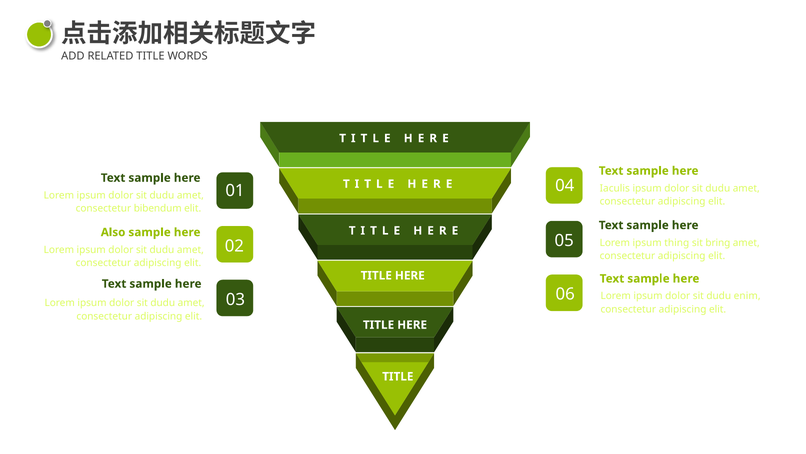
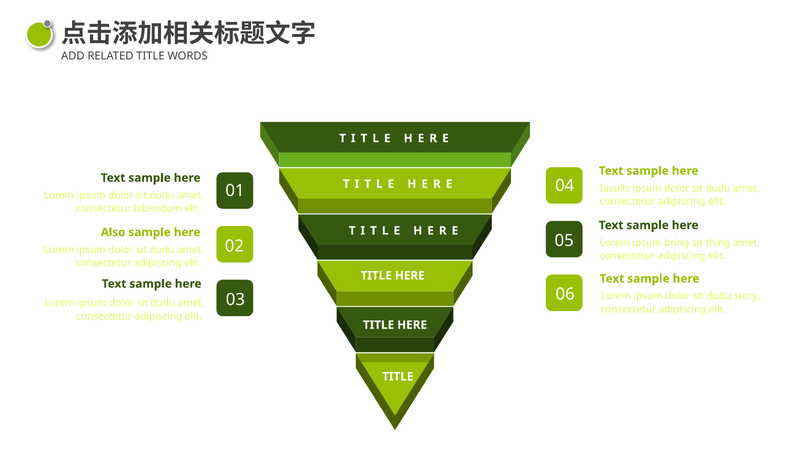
thing: thing -> bring (677, 242)
bring: bring -> thing (718, 242)
enim: enim -> story (747, 296)
